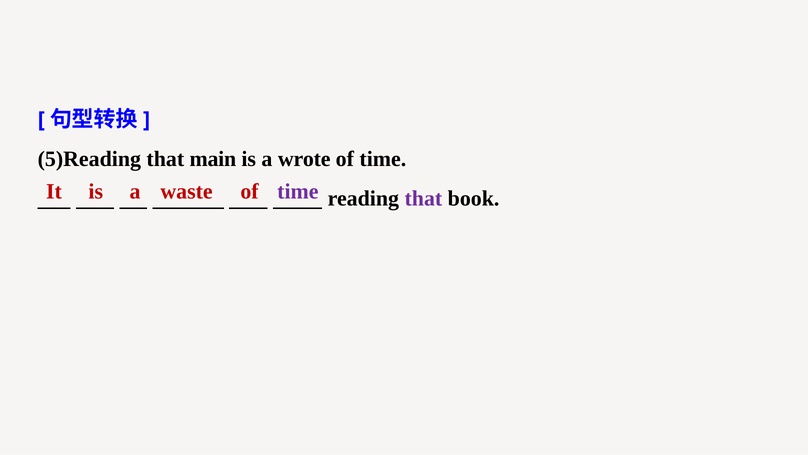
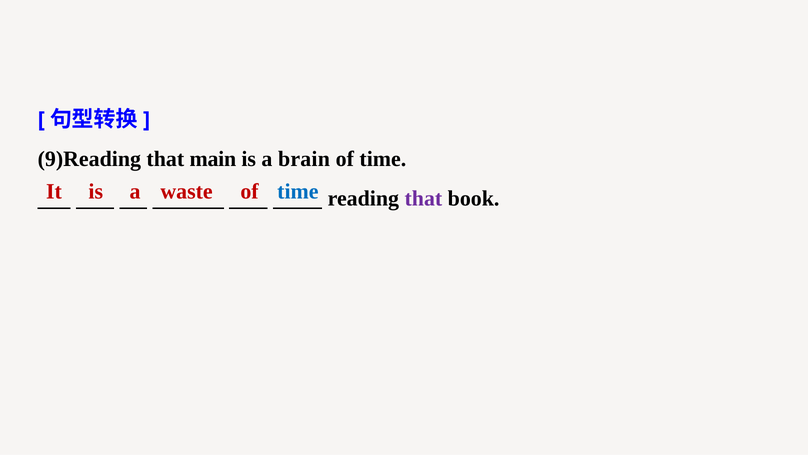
5)Reading: 5)Reading -> 9)Reading (89, 159)
wrote: wrote -> brain (304, 159)
time colour: purple -> blue (298, 191)
